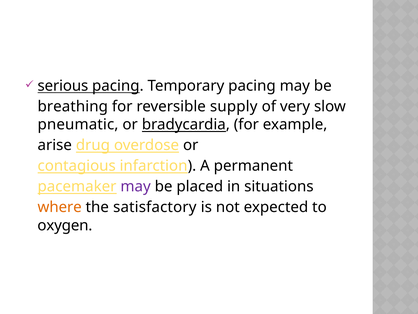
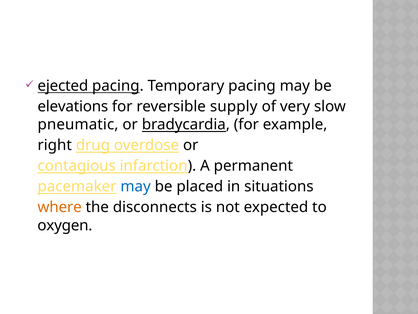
serious: serious -> ejected (63, 86)
breathing: breathing -> elevations (73, 106)
arise: arise -> right (55, 145)
may colour: purple -> blue (136, 186)
satisfactory: satisfactory -> disconnects (155, 207)
